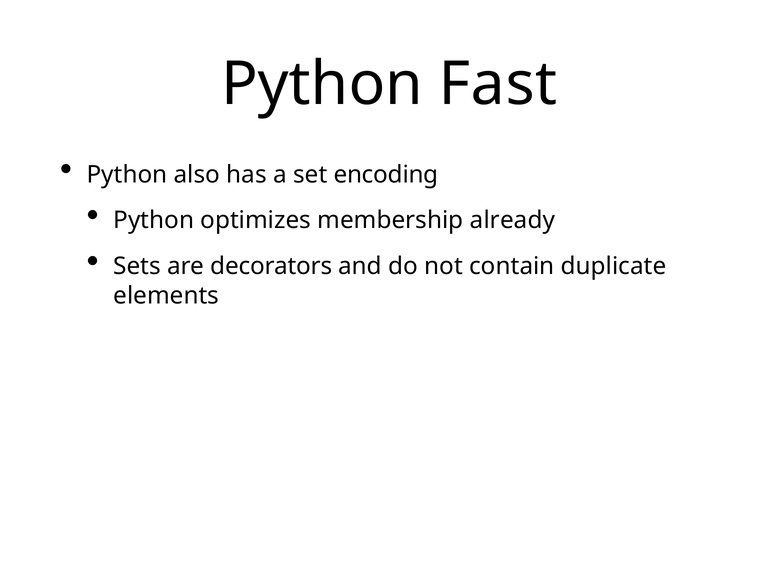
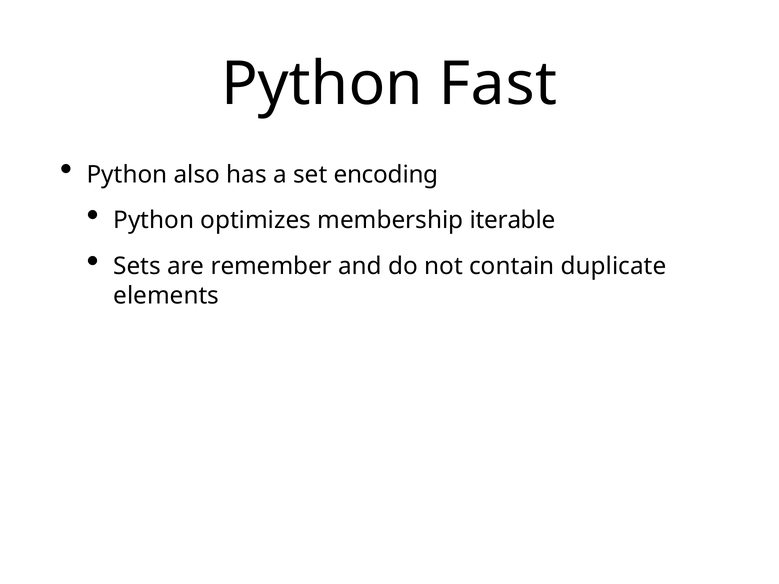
already: already -> iterable (513, 221)
decorators: decorators -> remember (271, 266)
